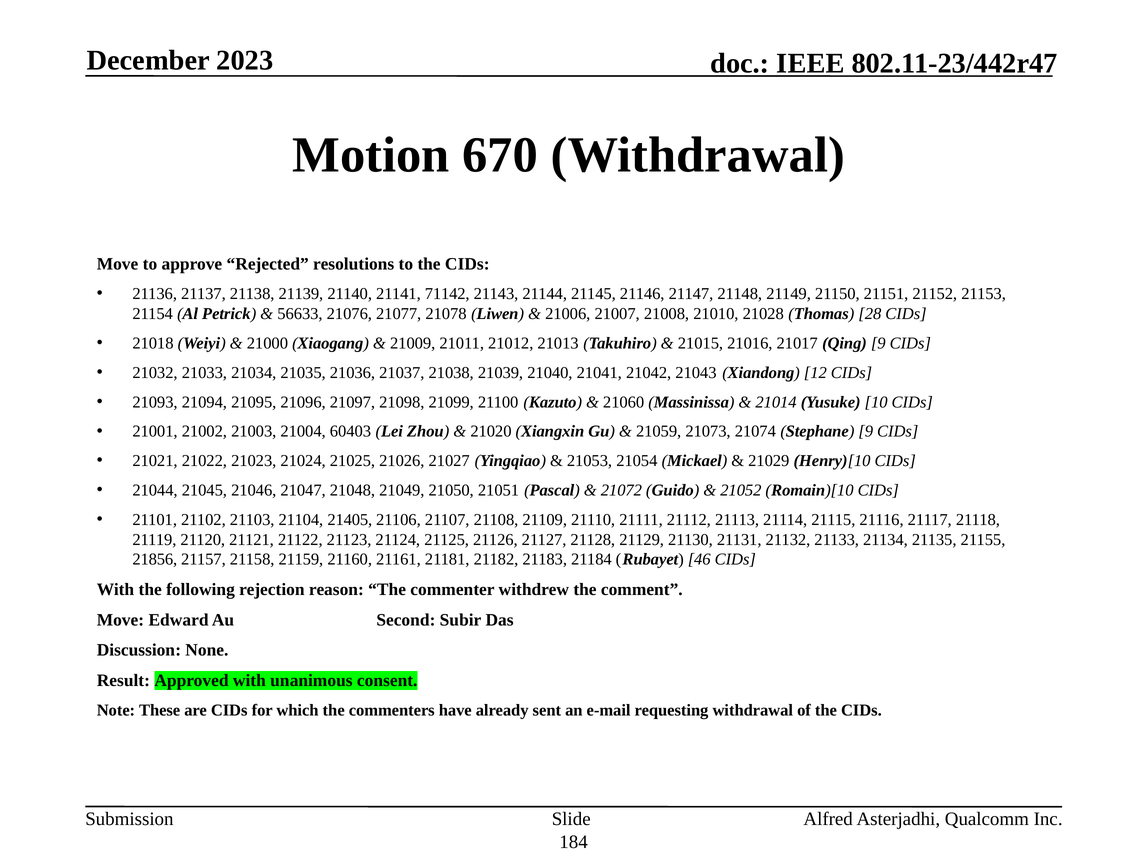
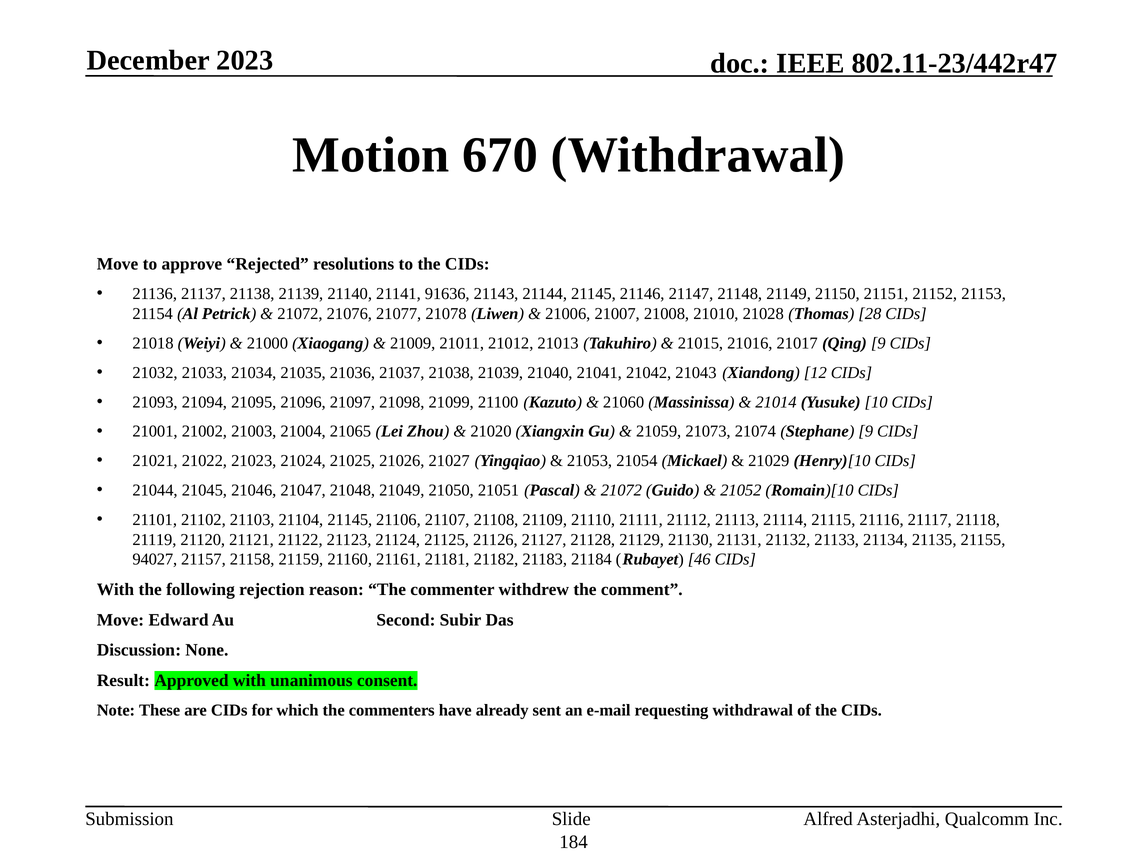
71142: 71142 -> 91636 (447, 294)
56633: 56633 -> 21072 (300, 314)
60403: 60403 -> 21065 (350, 431)
21104 21405: 21405 -> 21145 (350, 519)
21856: 21856 -> 94027 (155, 559)
